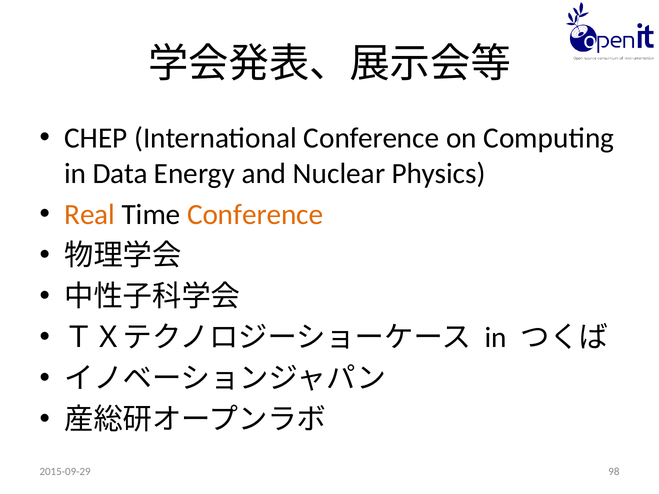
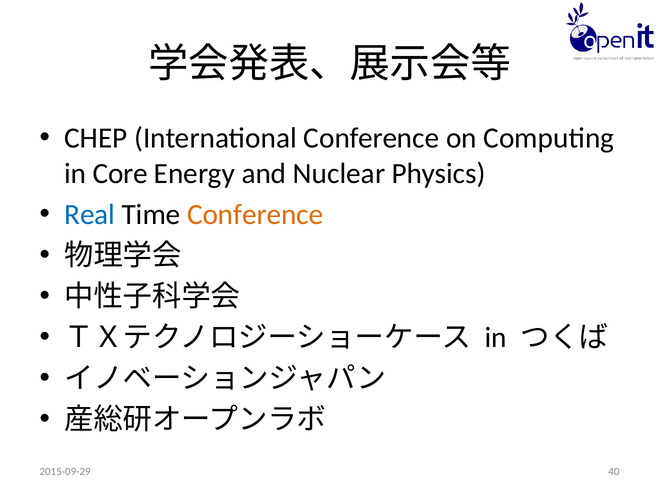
Data: Data -> Core (120, 173)
Real colour: orange -> blue (90, 214)
98: 98 -> 40 (614, 472)
